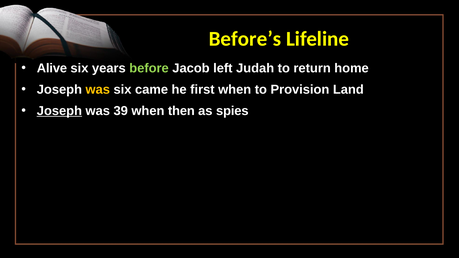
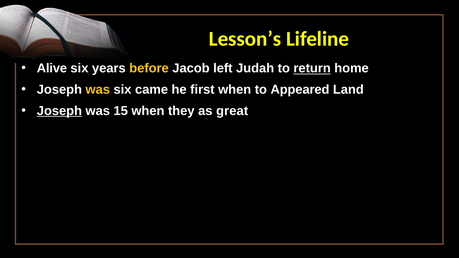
Before’s: Before’s -> Lesson’s (245, 39)
before colour: light green -> yellow (149, 68)
return underline: none -> present (312, 68)
Provision: Provision -> Appeared (300, 90)
39: 39 -> 15 (121, 111)
then: then -> they (181, 111)
spies: spies -> great (232, 111)
